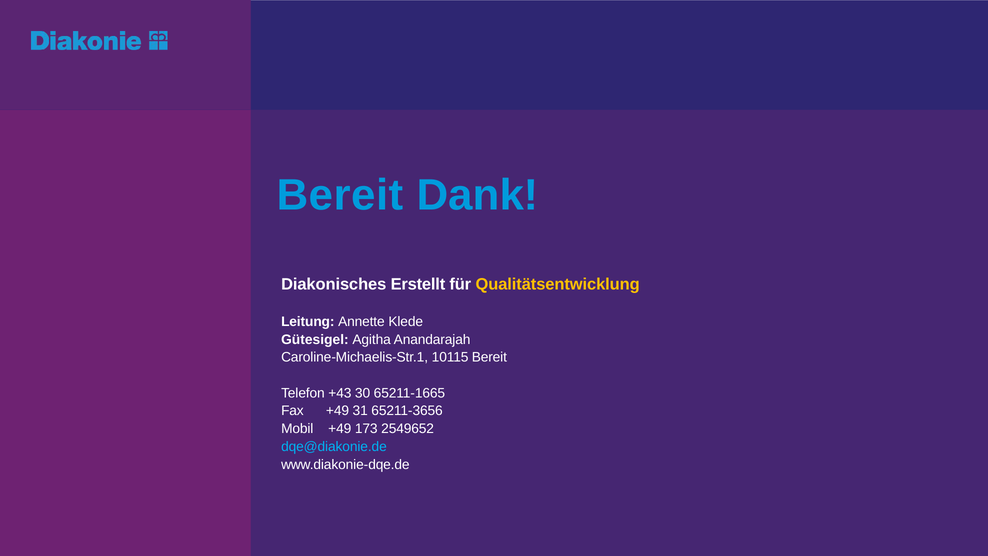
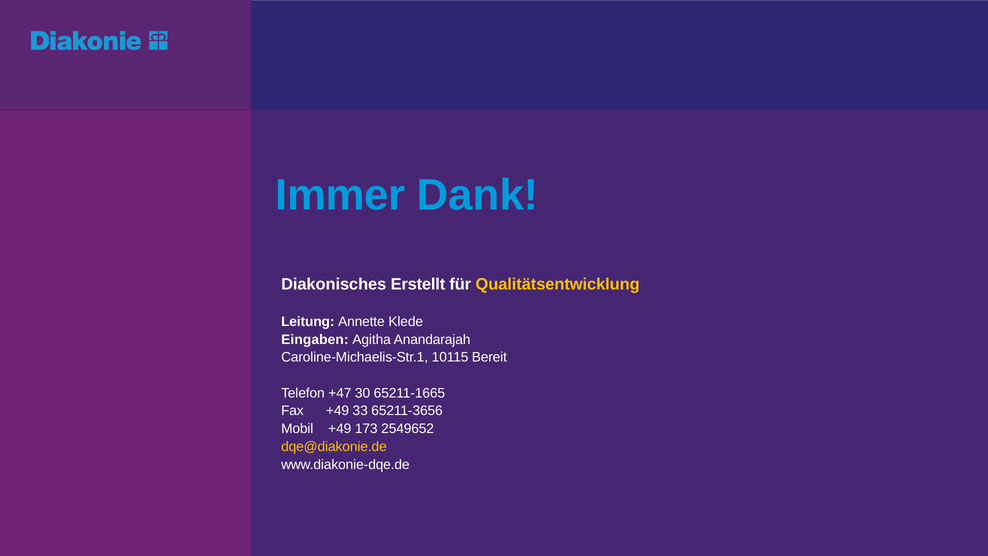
Bereit: Bereit -> Immer (340, 195)
Gütesigel: Gütesigel -> Eingaben (315, 339)
+43: +43 -> +47 (340, 393)
31: 31 -> 33 (360, 411)
dqe@diakonie.de colour: light blue -> yellow (334, 446)
